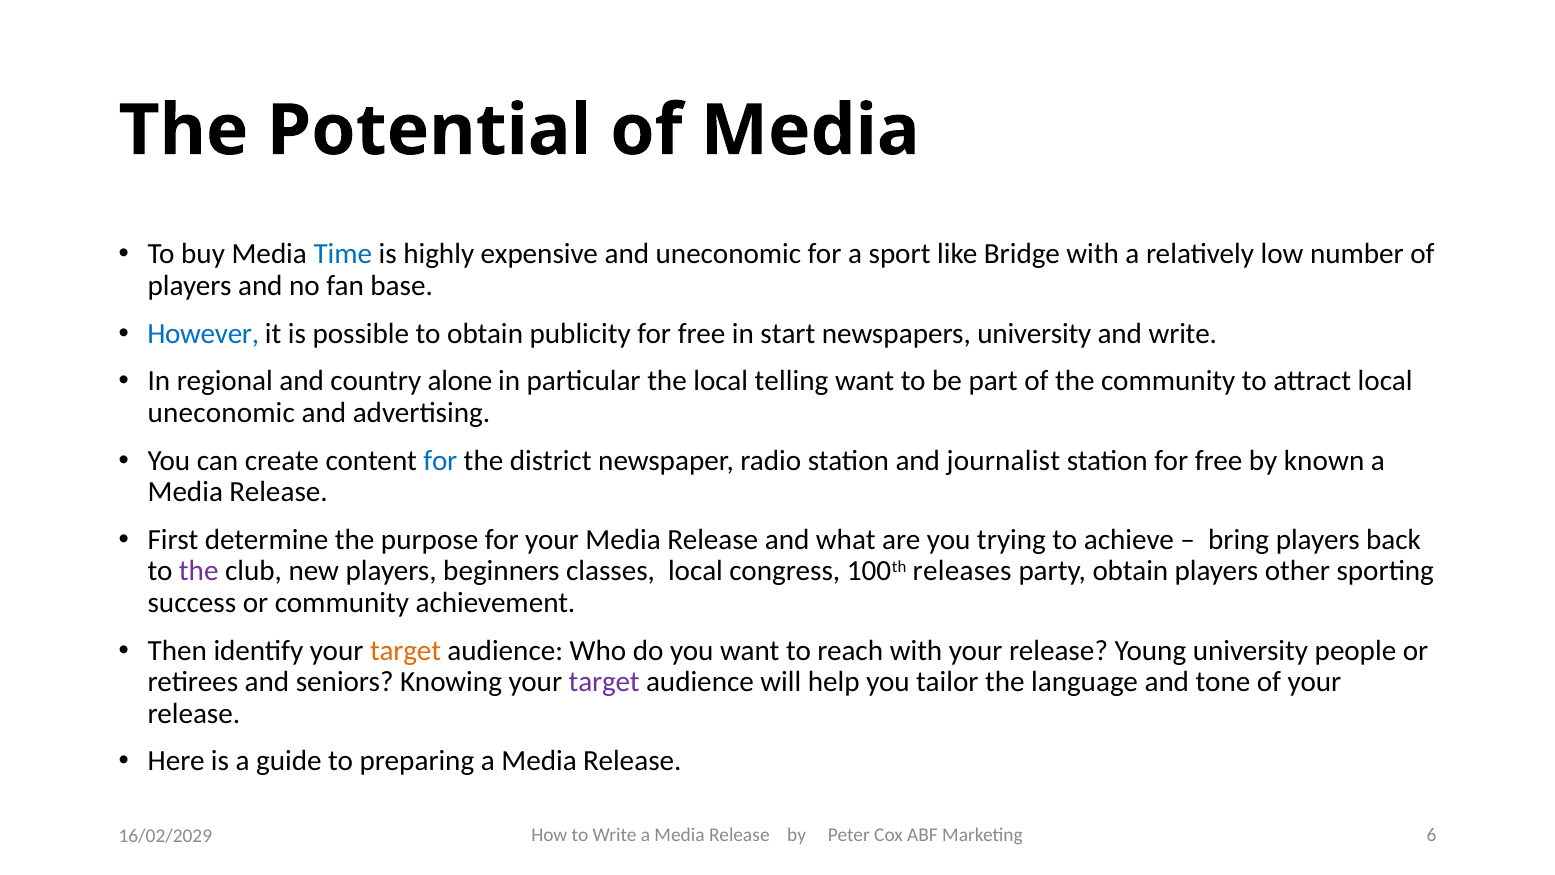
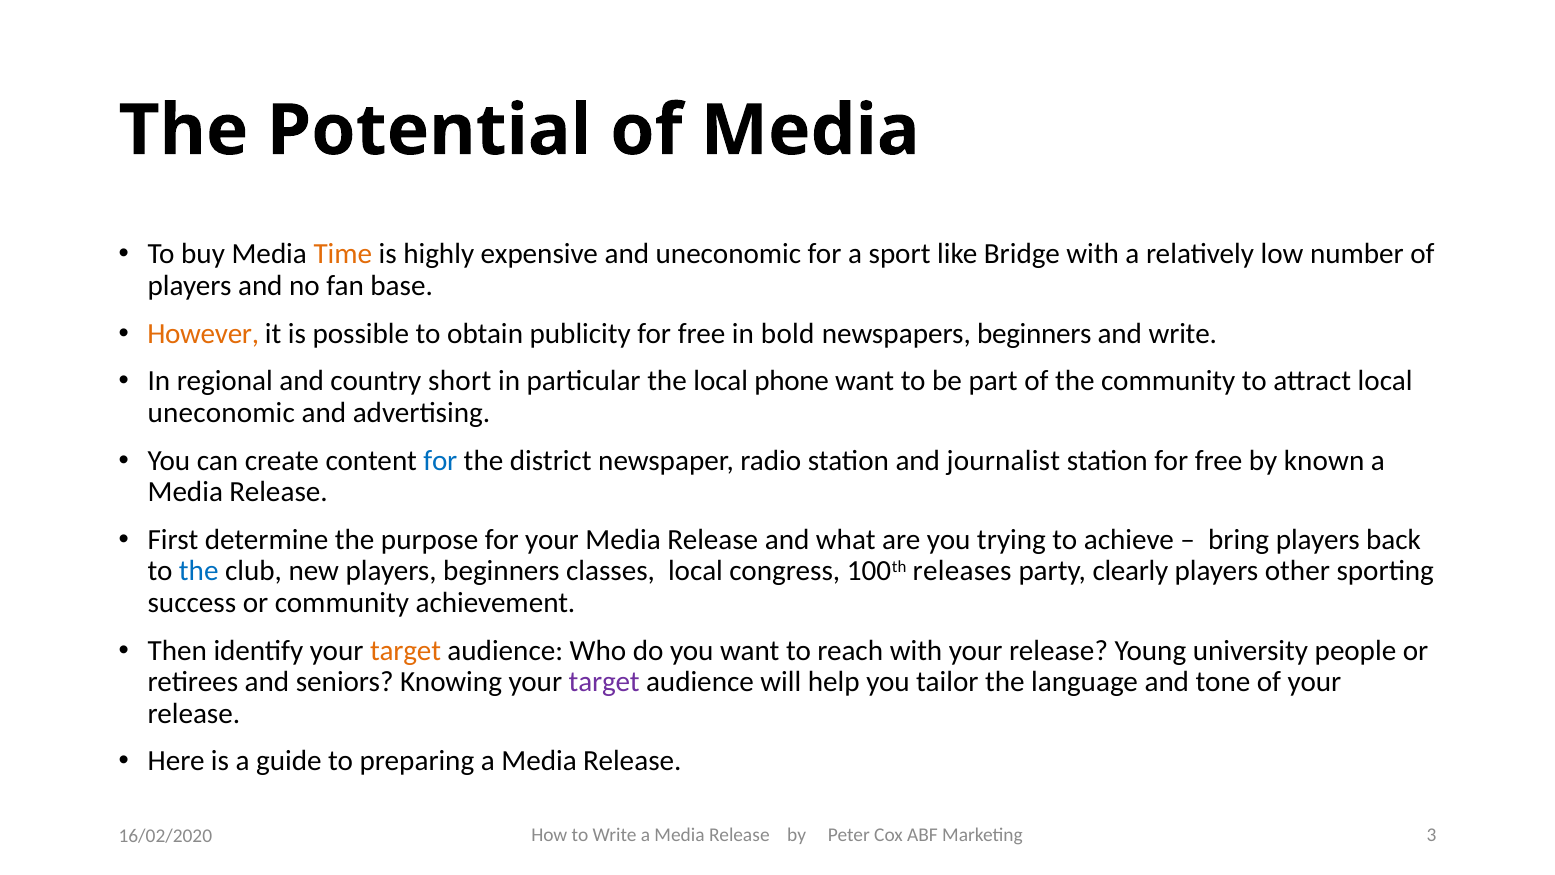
Time colour: blue -> orange (343, 254)
However colour: blue -> orange (203, 333)
start: start -> bold (788, 333)
newspapers university: university -> beginners (1034, 333)
alone: alone -> short (460, 381)
telling: telling -> phone (792, 381)
the colour: purple -> blue (199, 571)
party obtain: obtain -> clearly (1130, 571)
6: 6 -> 3 (1432, 835)
16/02/2029: 16/02/2029 -> 16/02/2020 (165, 835)
